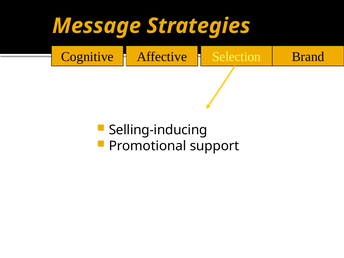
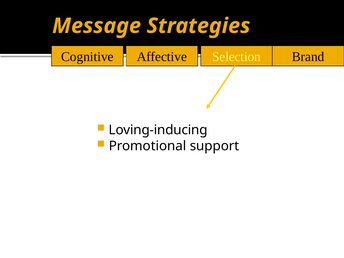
Selling-inducing: Selling-inducing -> Loving-inducing (158, 130)
